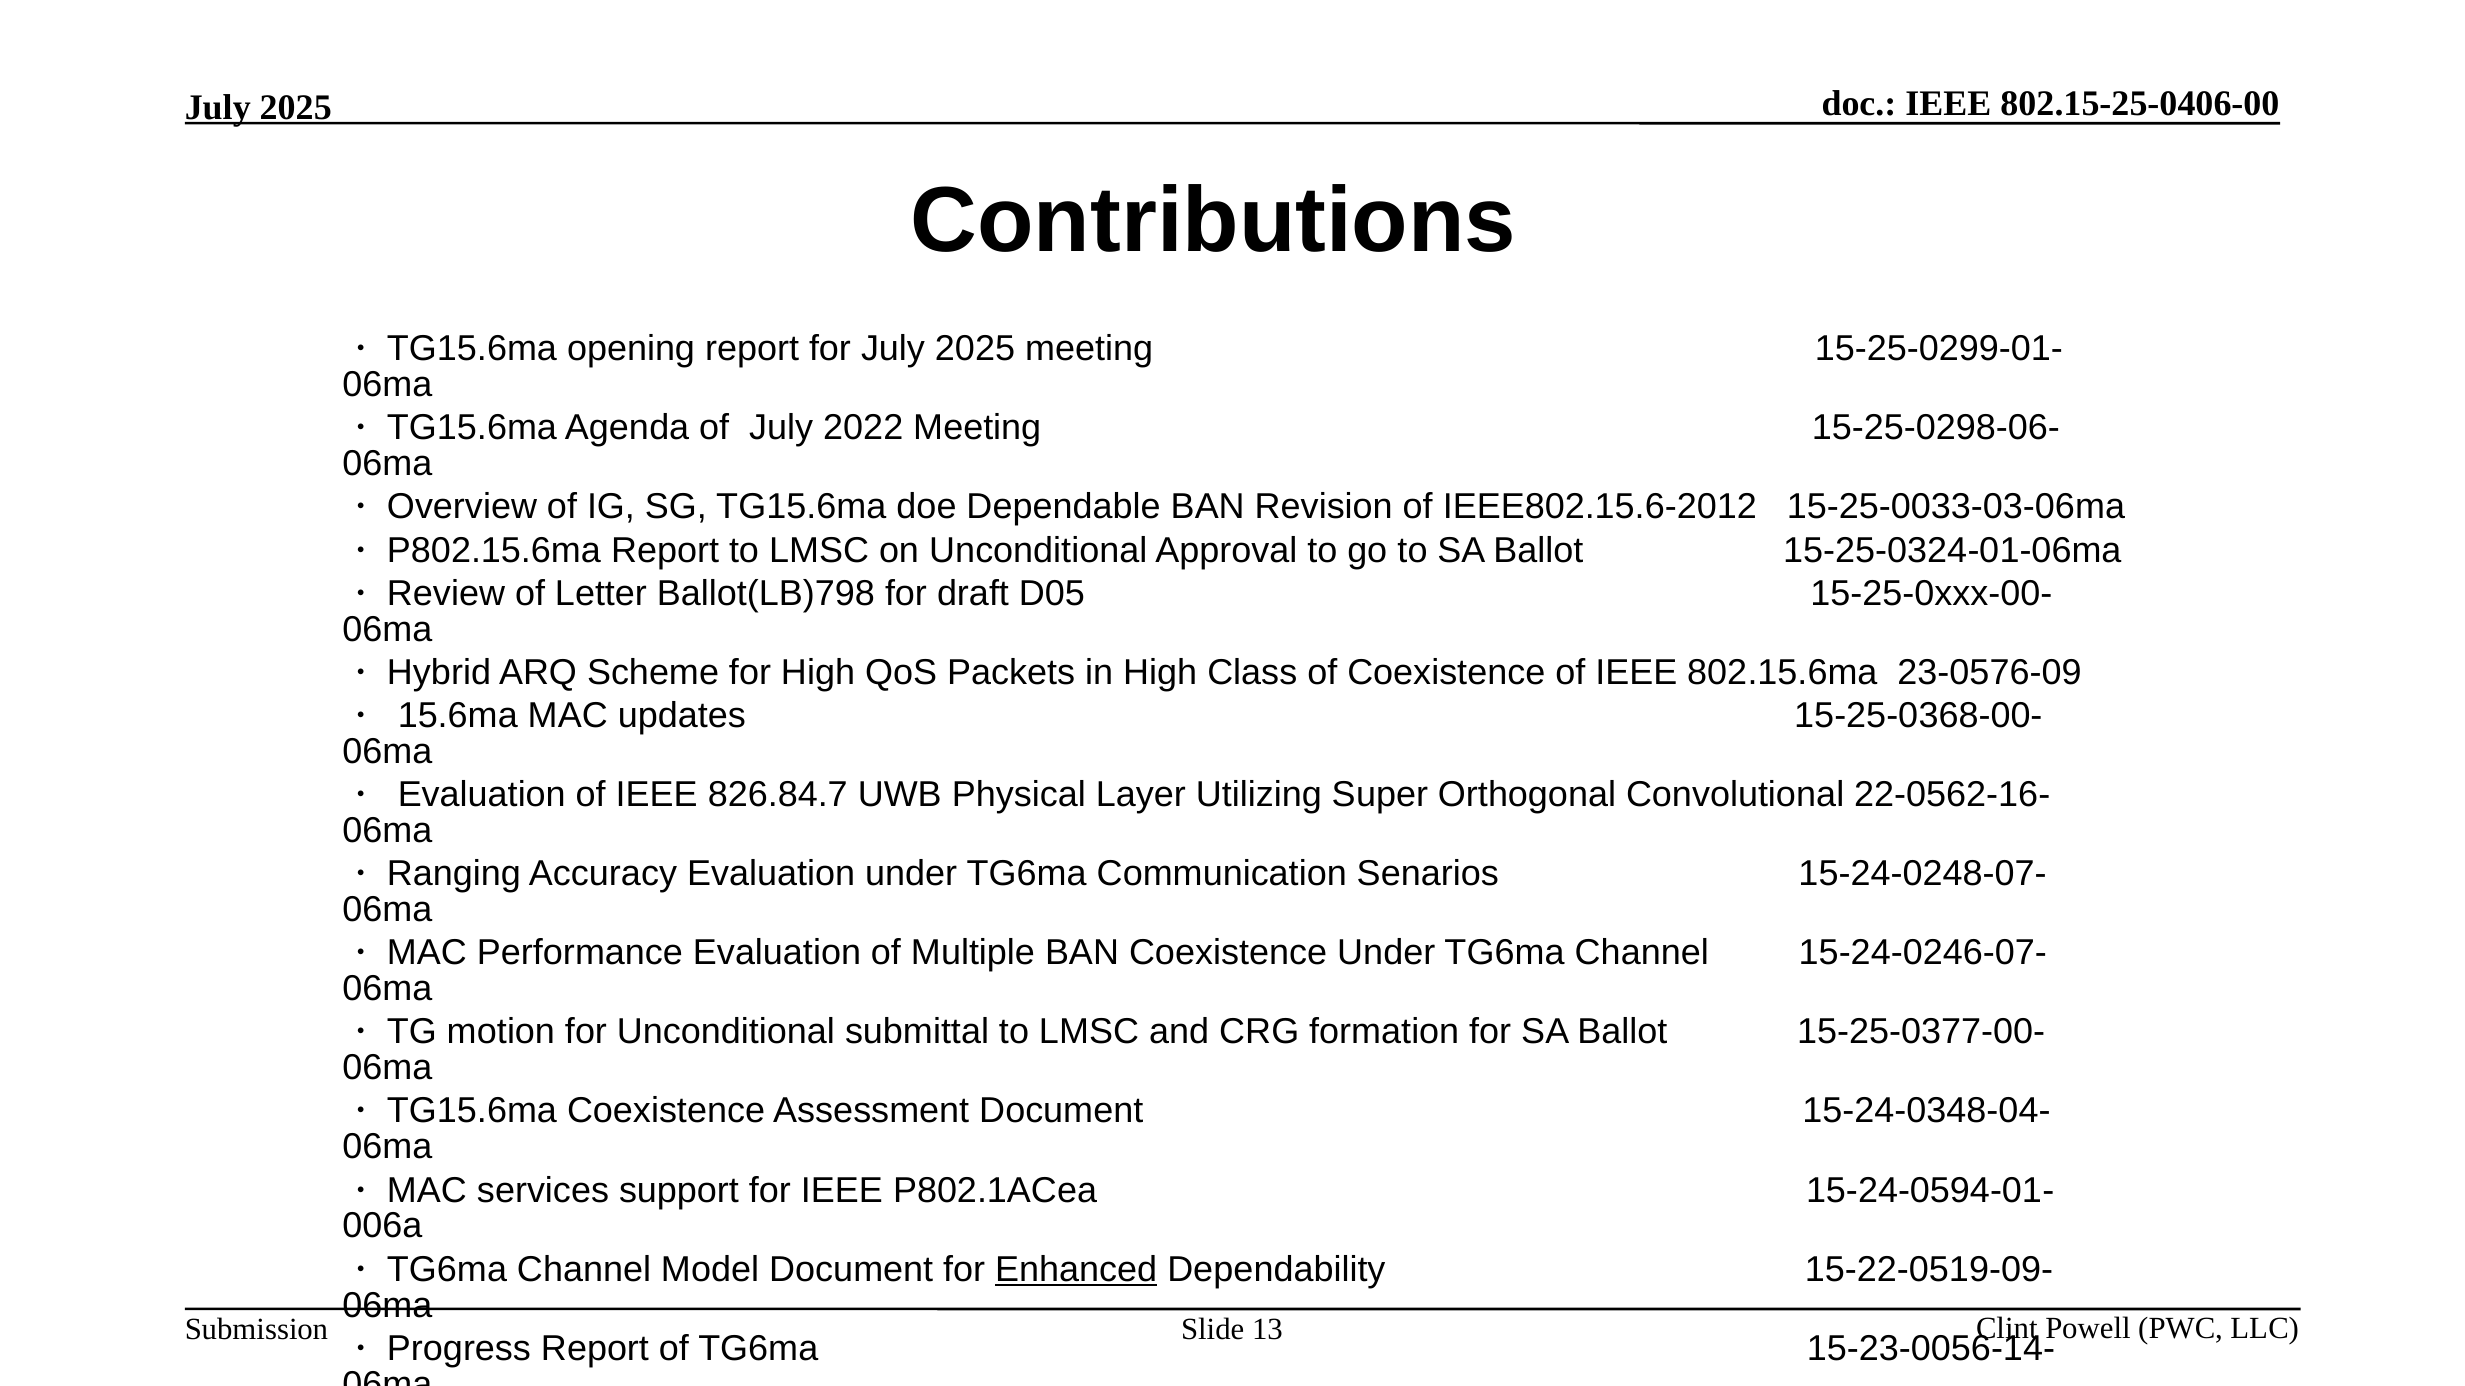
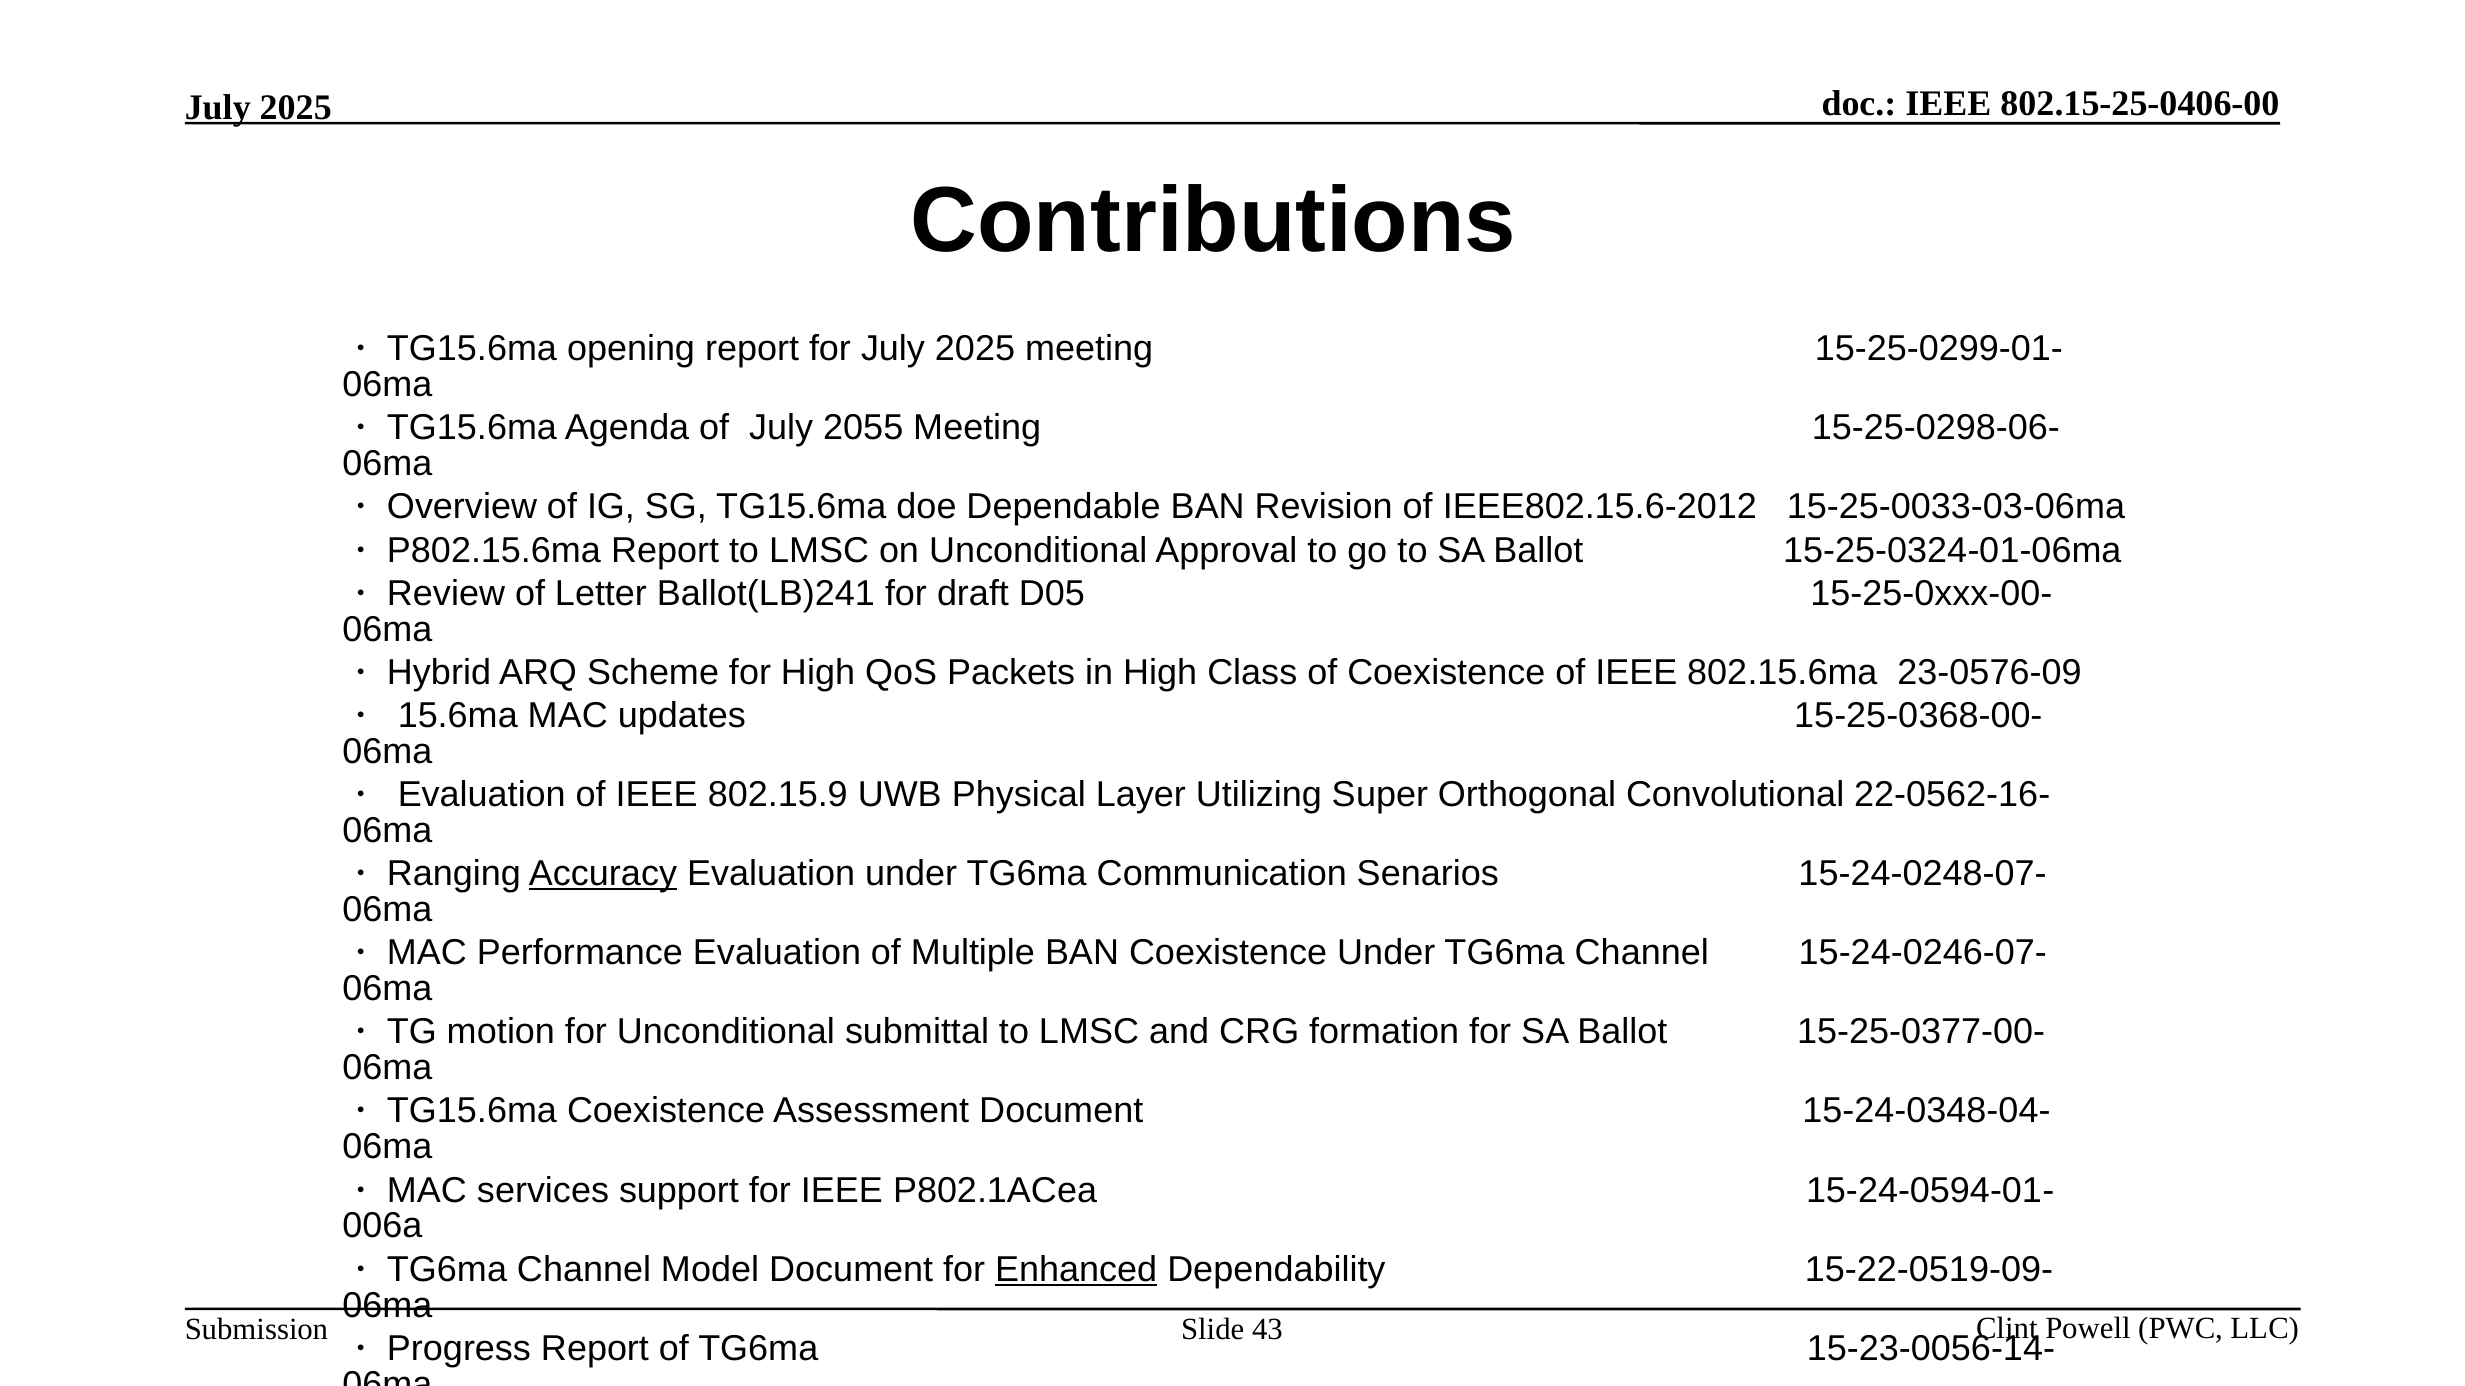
2022: 2022 -> 2055 (863, 428)
Ballot(LB)798: Ballot(LB)798 -> Ballot(LB)241 (766, 594)
826.84.7: 826.84.7 -> 802.15.9 (778, 795)
Accuracy underline: none -> present (603, 874)
13: 13 -> 43 (1267, 1330)
